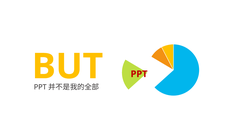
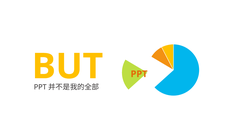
PPT colour: red -> orange (139, 74)
